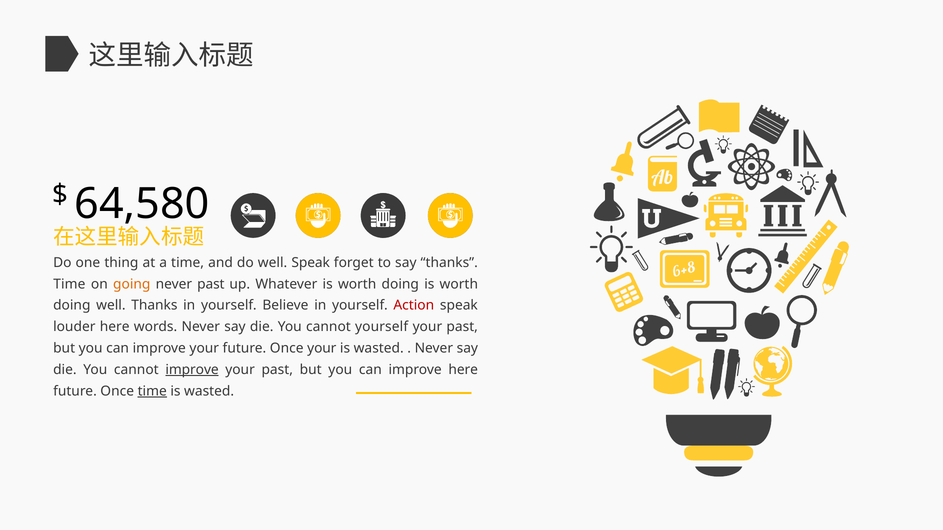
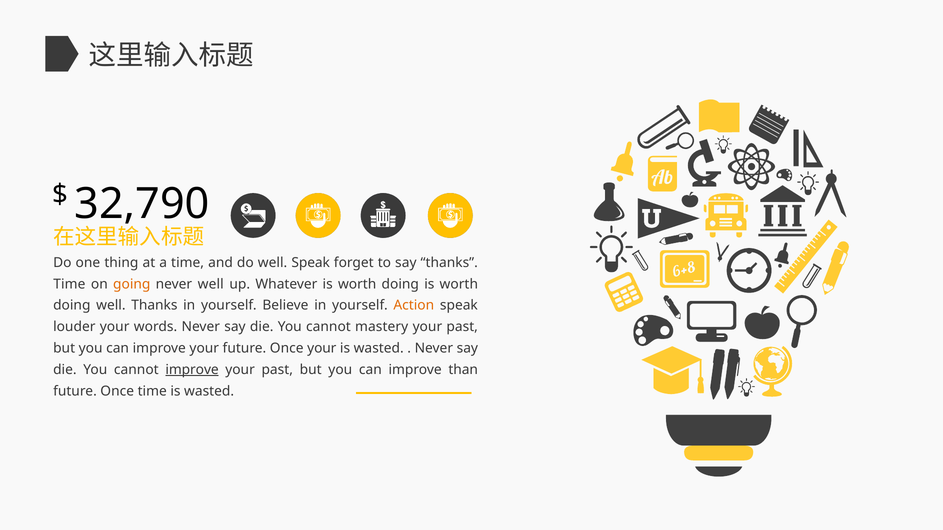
64,580: 64,580 -> 32,790 (142, 204)
never past: past -> well (211, 284)
Action colour: red -> orange (414, 306)
louder here: here -> your (115, 327)
cannot yourself: yourself -> mastery (382, 327)
improve here: here -> than (463, 370)
time underline: present -> none (152, 391)
